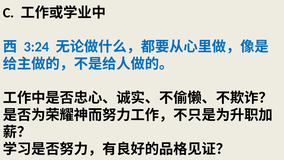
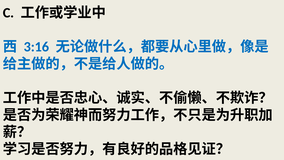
3:24: 3:24 -> 3:16 (36, 47)
